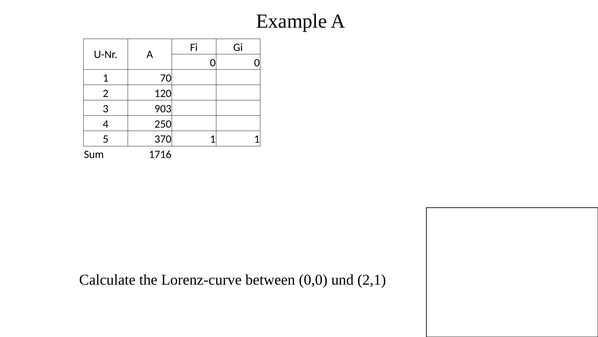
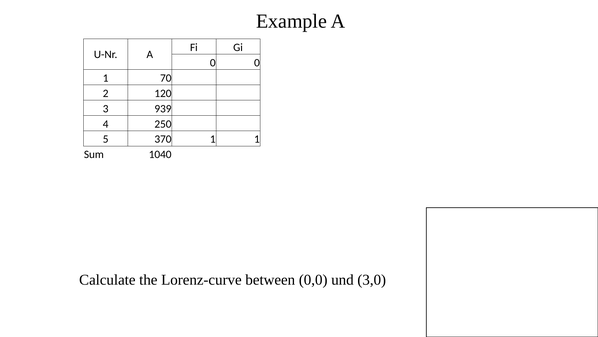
903: 903 -> 939 (163, 108)
1716: 1716 -> 1040 (160, 154)
2,1: 2,1 -> 3,0 (372, 279)
